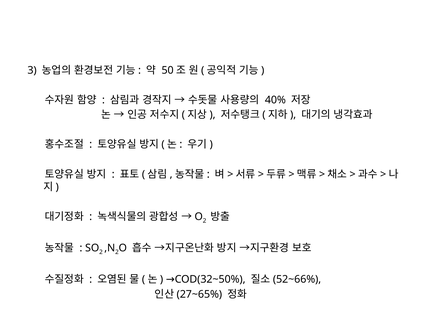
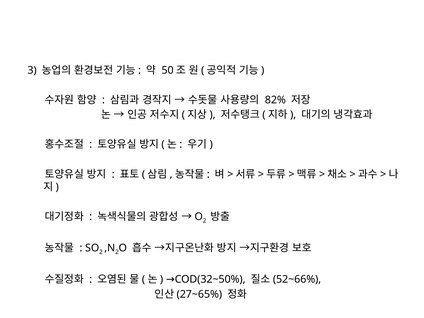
40%: 40% -> 82% (275, 100)
